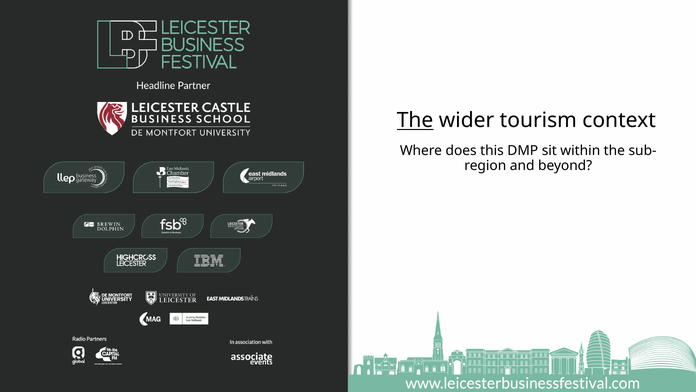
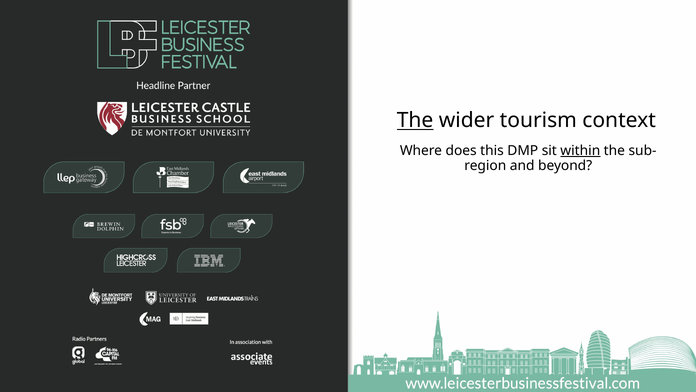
within underline: none -> present (580, 150)
